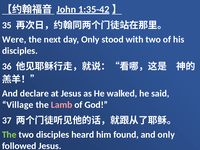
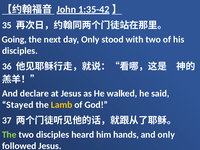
Were: Were -> Going (14, 39)
Village: Village -> Stayed (18, 105)
Lamb colour: pink -> yellow (62, 105)
found: found -> hands (126, 135)
